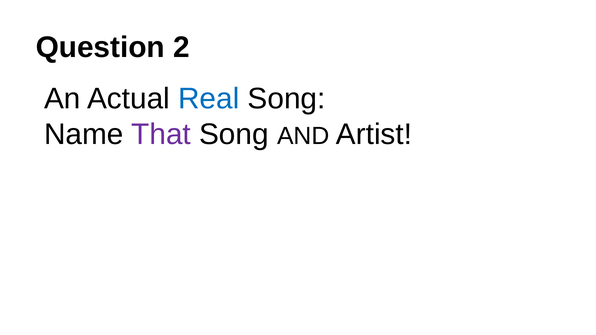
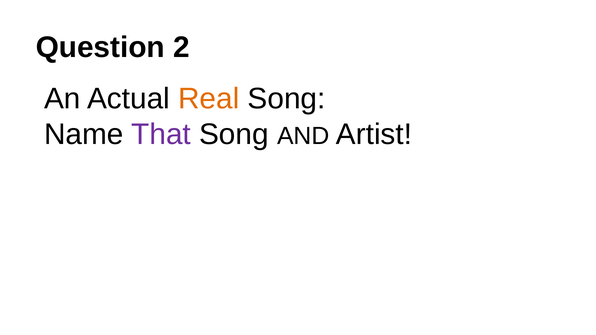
Real colour: blue -> orange (209, 99)
